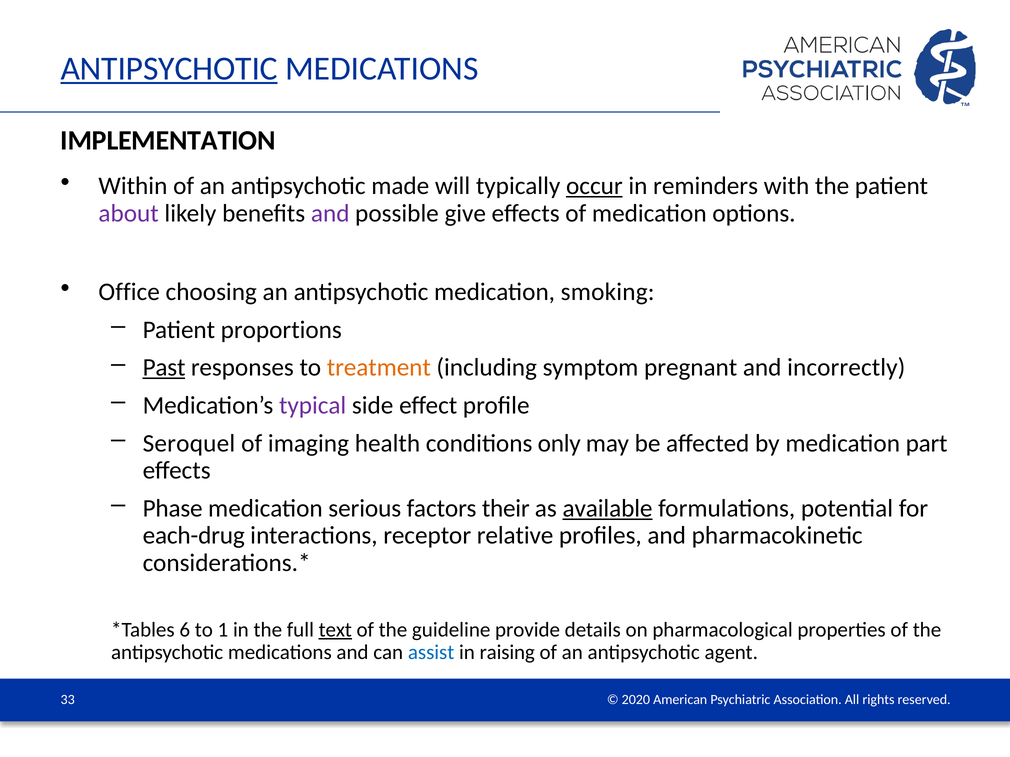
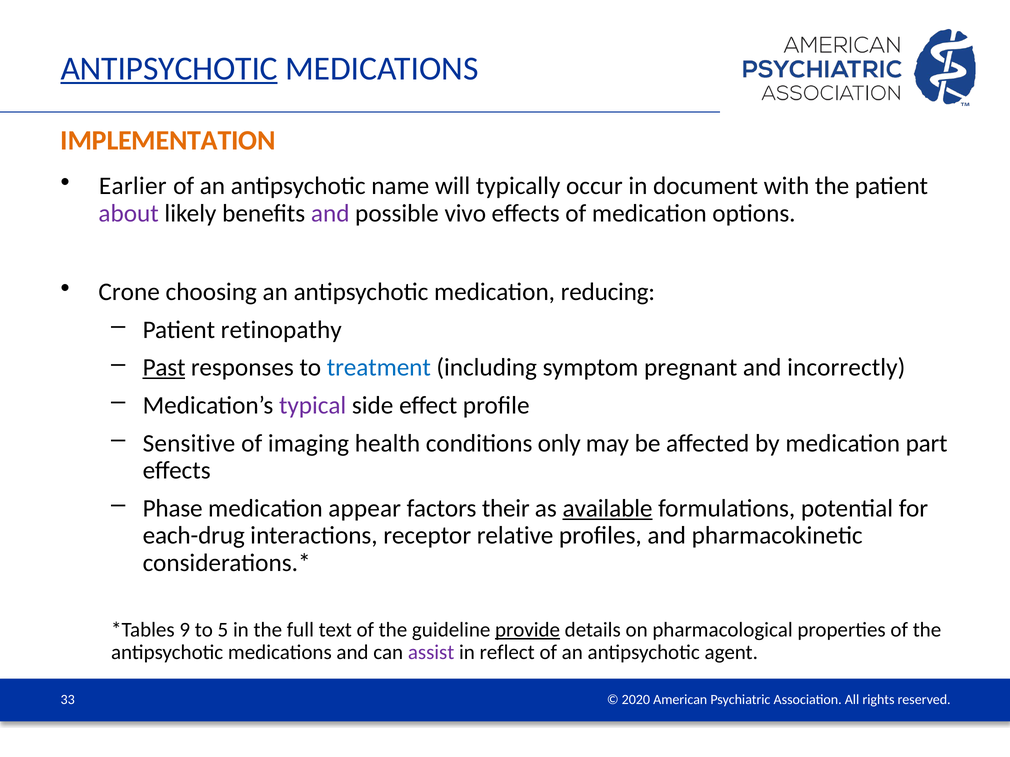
IMPLEMENTATION colour: black -> orange (168, 141)
Within: Within -> Earlier (133, 186)
made: made -> name (400, 186)
occur underline: present -> none (594, 186)
reminders: reminders -> document (706, 186)
give: give -> vivo (465, 213)
Office: Office -> Crone (129, 292)
smoking: smoking -> reducing (608, 292)
proportions: proportions -> retinopathy (281, 330)
treatment colour: orange -> blue (379, 368)
Seroquel: Seroquel -> Sensitive (189, 444)
serious: serious -> appear (365, 509)
6: 6 -> 9 (185, 630)
1: 1 -> 5 (223, 630)
text underline: present -> none (335, 630)
provide underline: none -> present (528, 630)
assist colour: blue -> purple (431, 653)
raising: raising -> reflect (507, 653)
